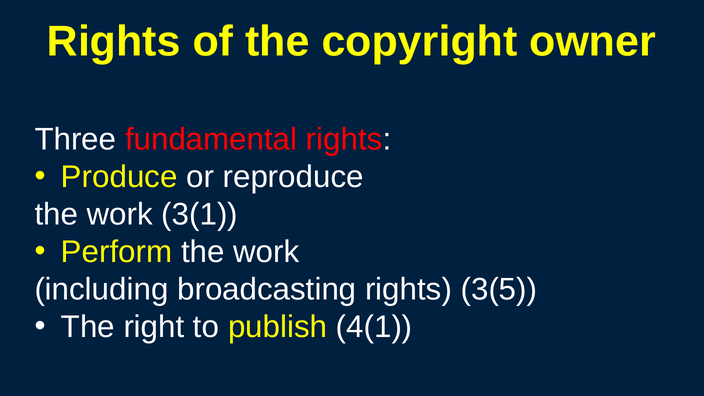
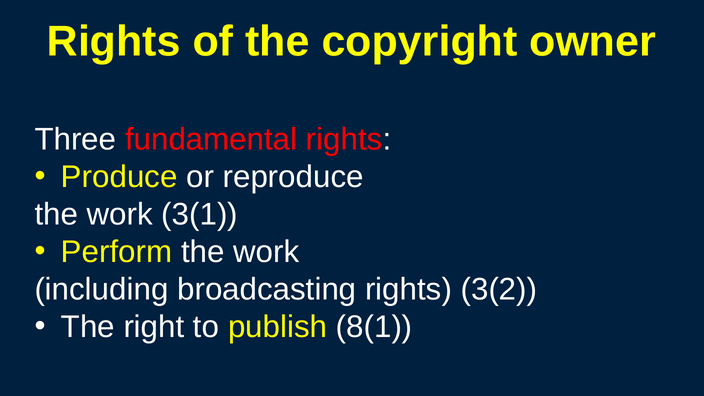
3(5: 3(5 -> 3(2 (499, 290)
4(1: 4(1 -> 8(1 (374, 327)
